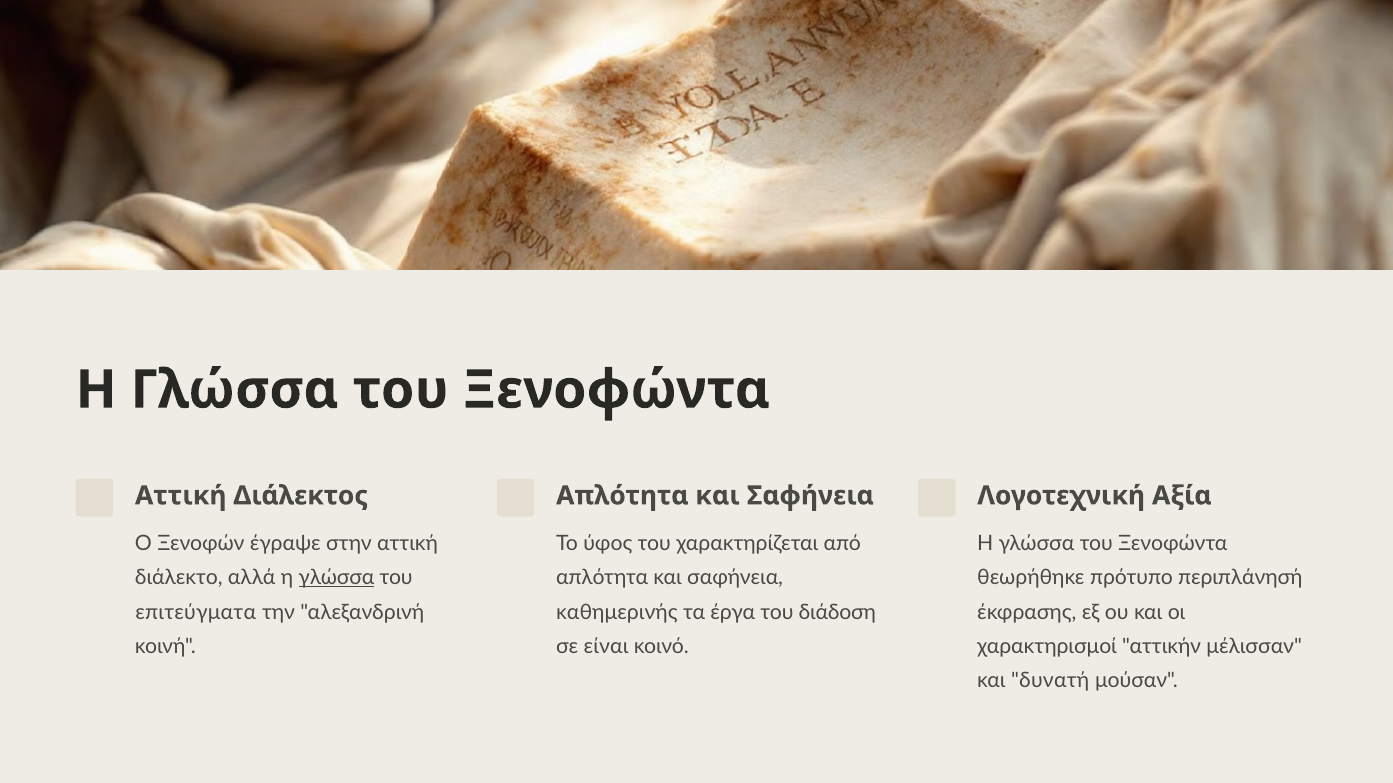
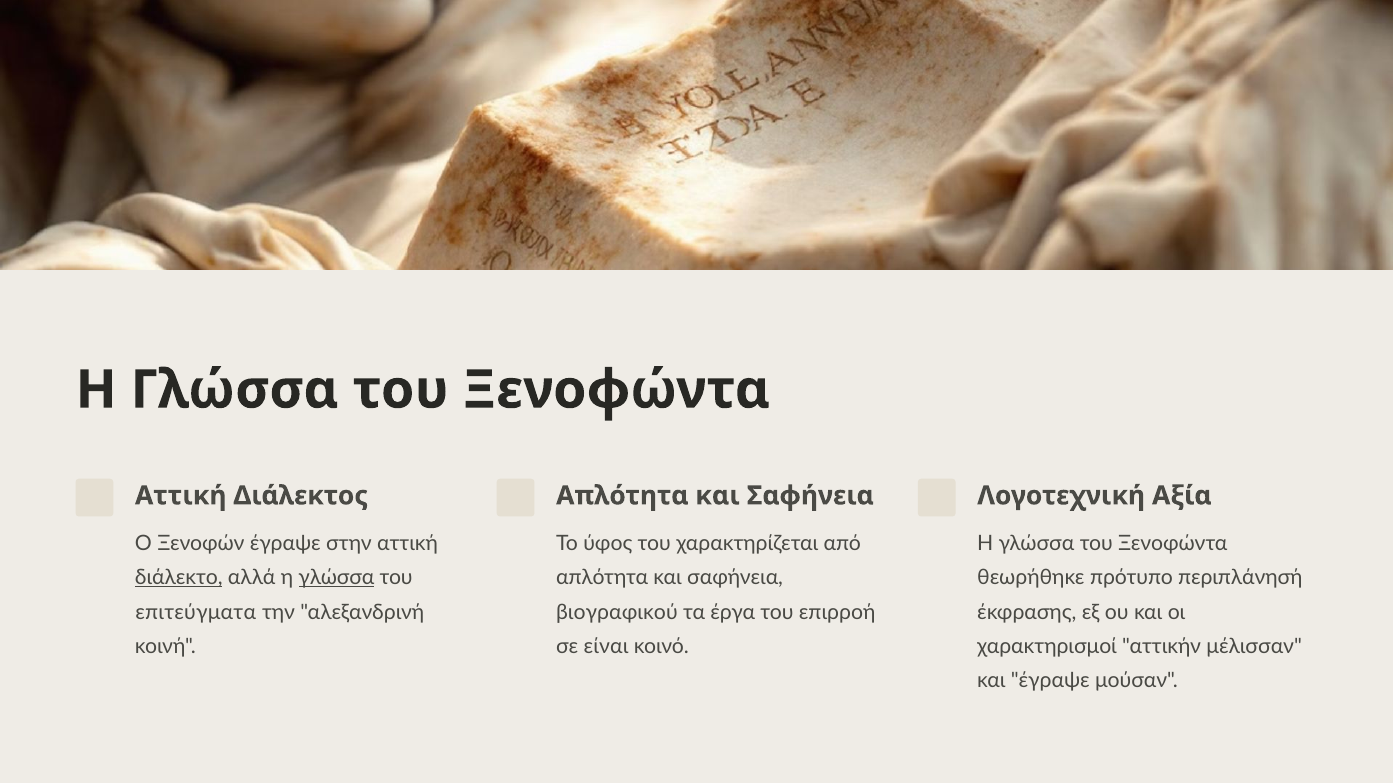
διάλεκτο underline: none -> present (179, 578)
καθημερινής: καθημερινής -> βιογραφικού (617, 613)
διάδοση: διάδοση -> επιρροή (837, 613)
και δυνατή: δυνατή -> έγραψε (1050, 681)
